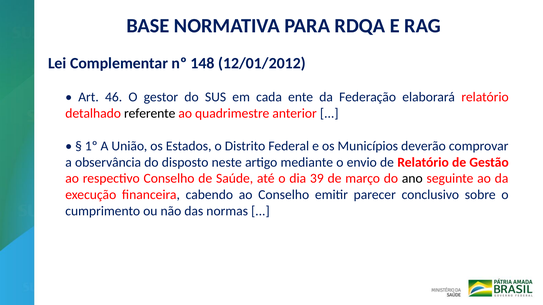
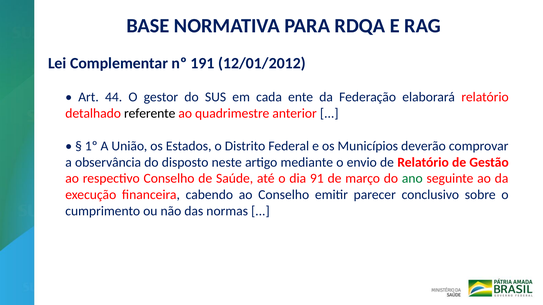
148: 148 -> 191 (203, 63)
46: 46 -> 44 (114, 97)
39: 39 -> 91 (317, 179)
ano colour: black -> green (412, 179)
